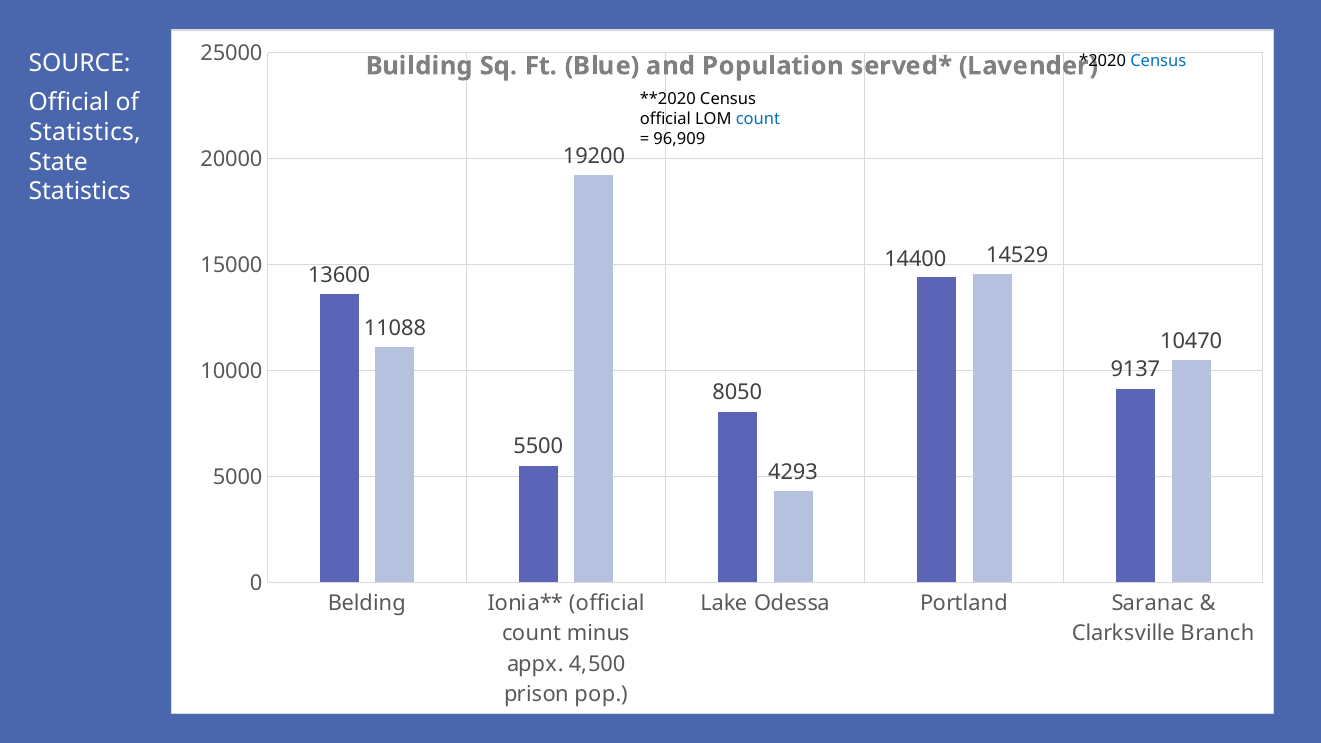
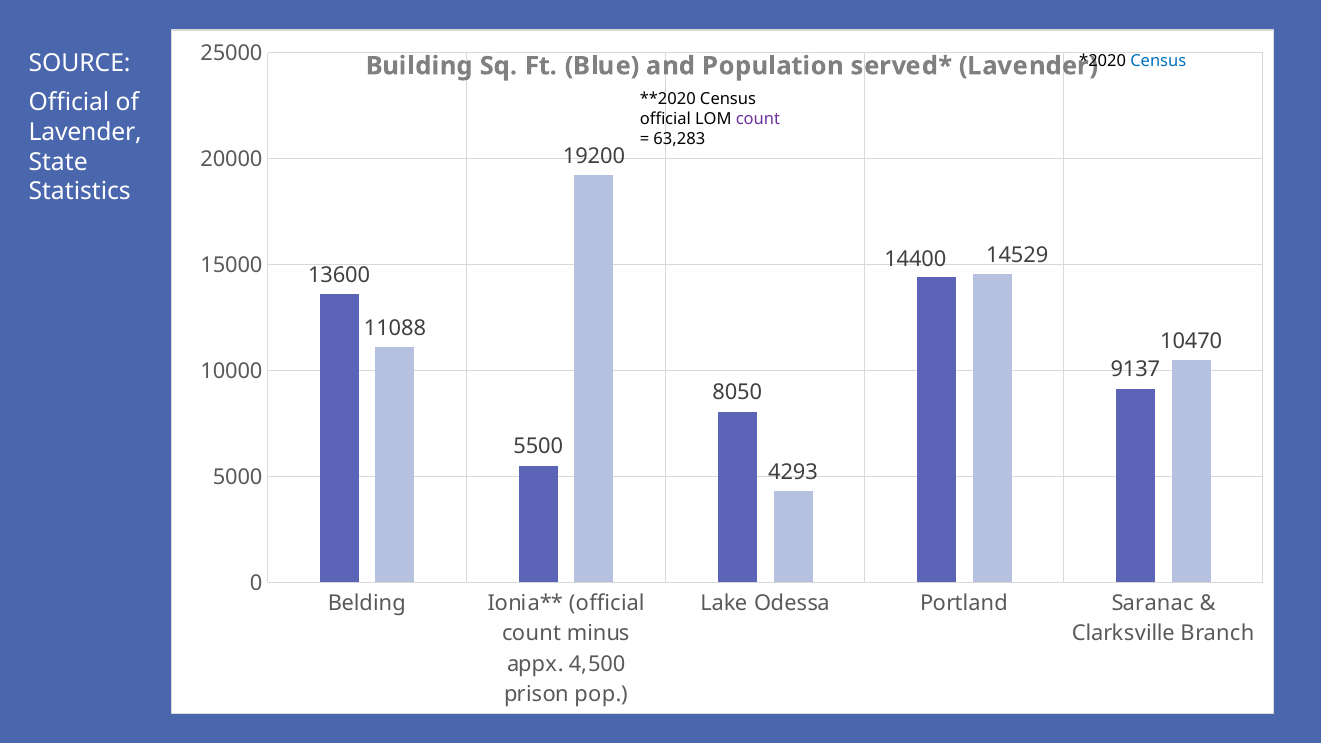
count colour: blue -> purple (758, 119)
Statistics: Statistics -> Lavender (85, 132)
96,909: 96,909 -> 63,283 (679, 139)
